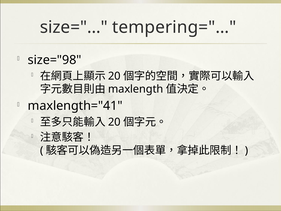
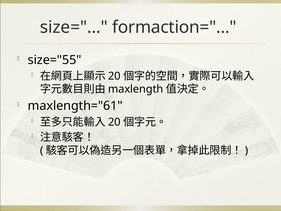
tempering="…: tempering="… -> formaction="… (174, 27)
size="98: size="98 -> size="55 (55, 60)
maxlength="41: maxlength="41 -> maxlength="61 (75, 106)
